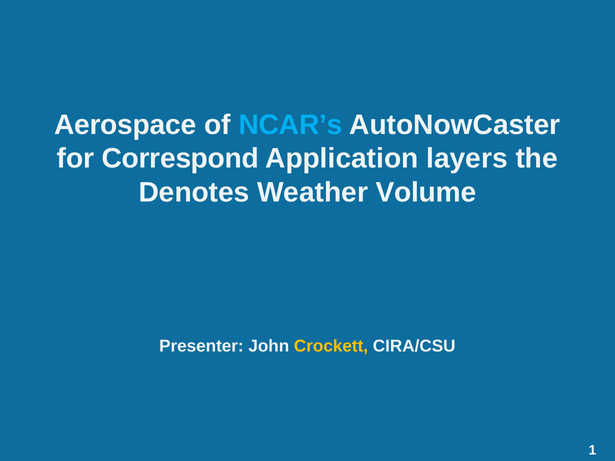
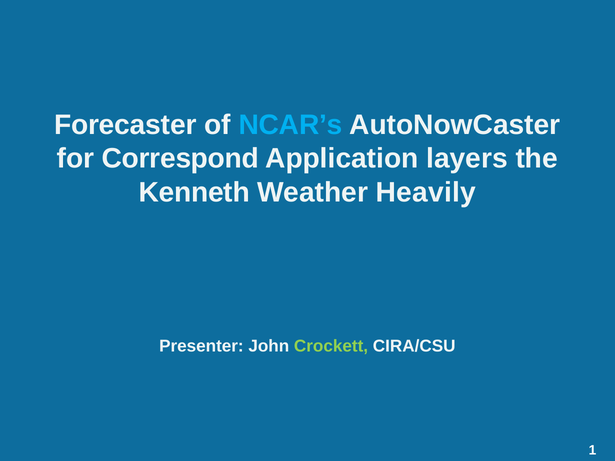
Aerospace: Aerospace -> Forecaster (125, 125)
Denotes: Denotes -> Kenneth (194, 193)
Volume: Volume -> Heavily (426, 193)
Crockett colour: yellow -> light green (331, 346)
